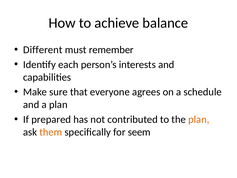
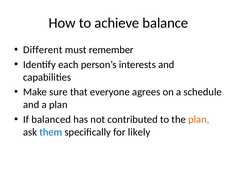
prepared: prepared -> balanced (51, 119)
them colour: orange -> blue (51, 132)
seem: seem -> likely (139, 132)
